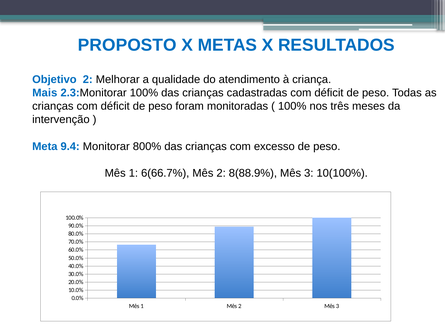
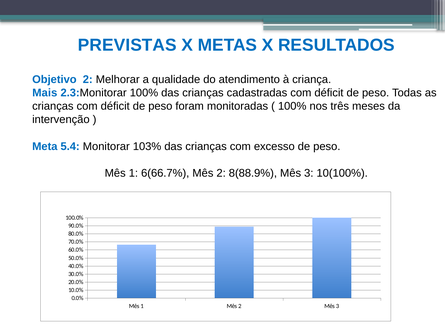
PROPOSTO: PROPOSTO -> PREVISTAS (127, 45)
9.4: 9.4 -> 5.4 (70, 146)
800%: 800% -> 103% (147, 146)
